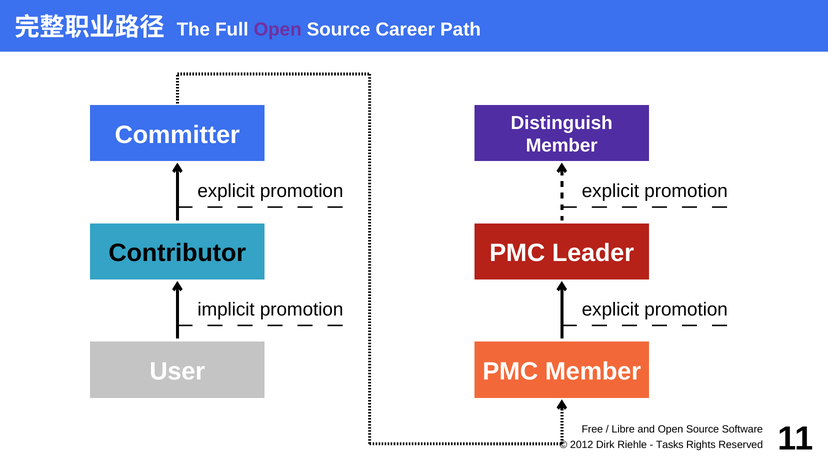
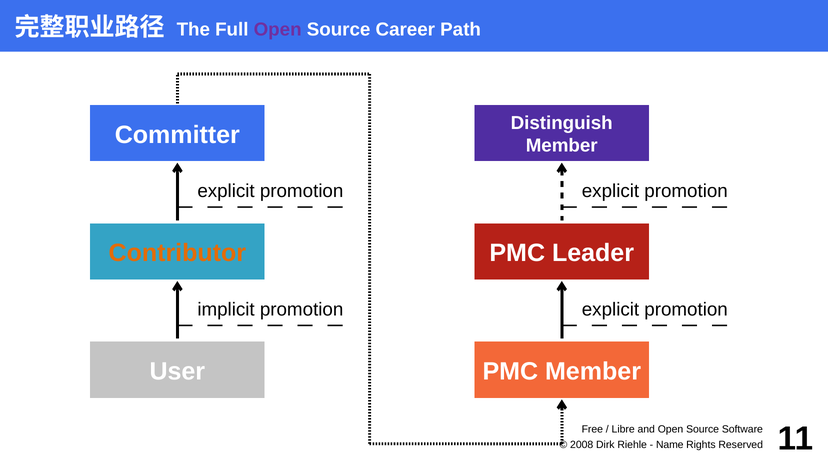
Contributor colour: black -> orange (177, 253)
2012: 2012 -> 2008 (582, 445)
Tasks: Tasks -> Name (670, 445)
